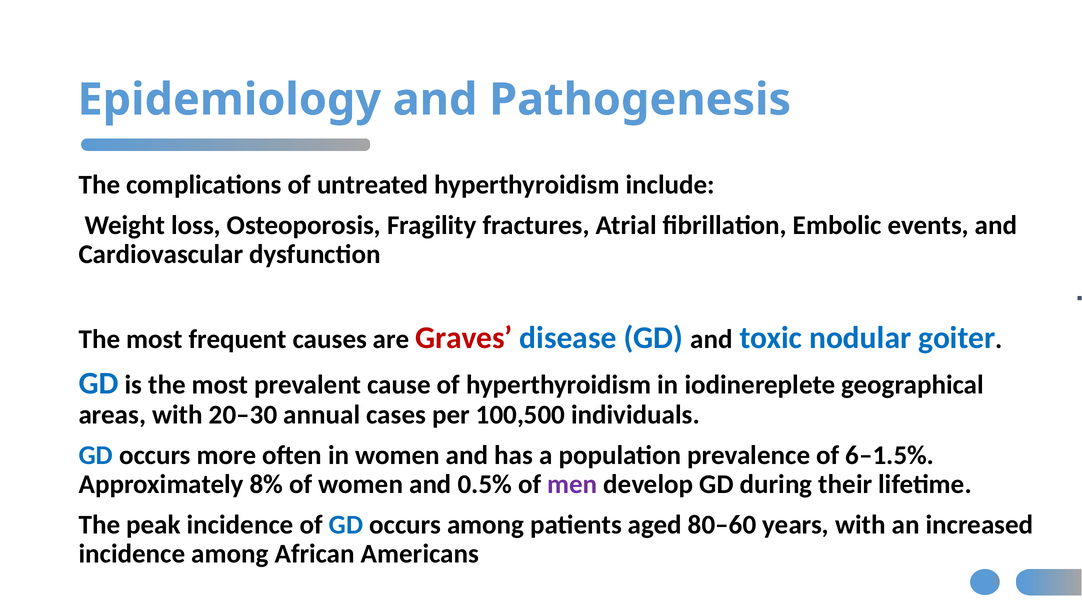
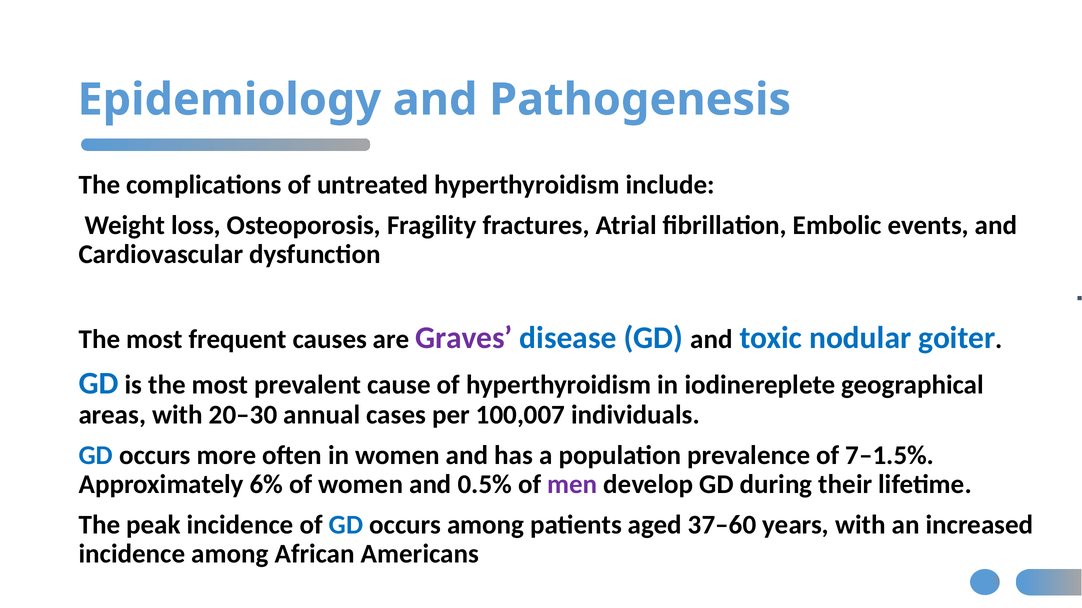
Graves colour: red -> purple (464, 338)
100,500: 100,500 -> 100,007 (520, 415)
6–1.5%: 6–1.5% -> 7–1.5% (890, 456)
8%: 8% -> 6% (266, 485)
80–60: 80–60 -> 37–60 (722, 525)
